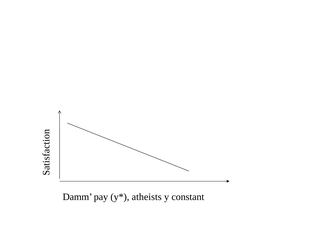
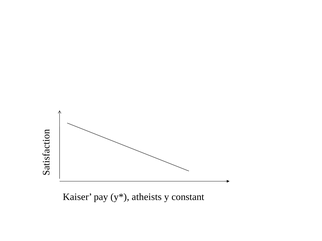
Damm: Damm -> Kaiser (77, 197)
